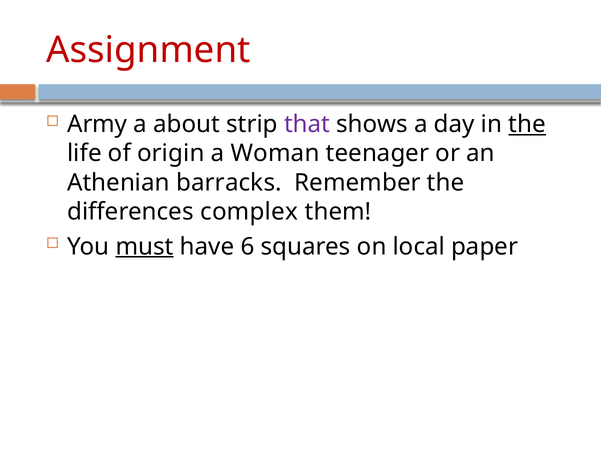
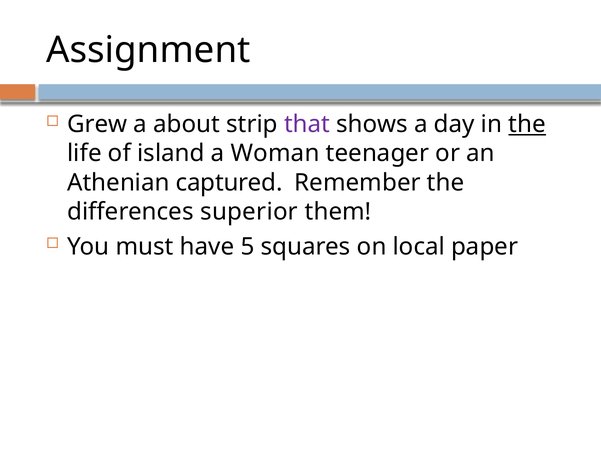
Assignment colour: red -> black (148, 50)
Army: Army -> Grew (97, 124)
origin: origin -> island (171, 153)
barracks: barracks -> captured (229, 182)
complex: complex -> superior (249, 212)
must underline: present -> none (145, 246)
6: 6 -> 5 (248, 246)
